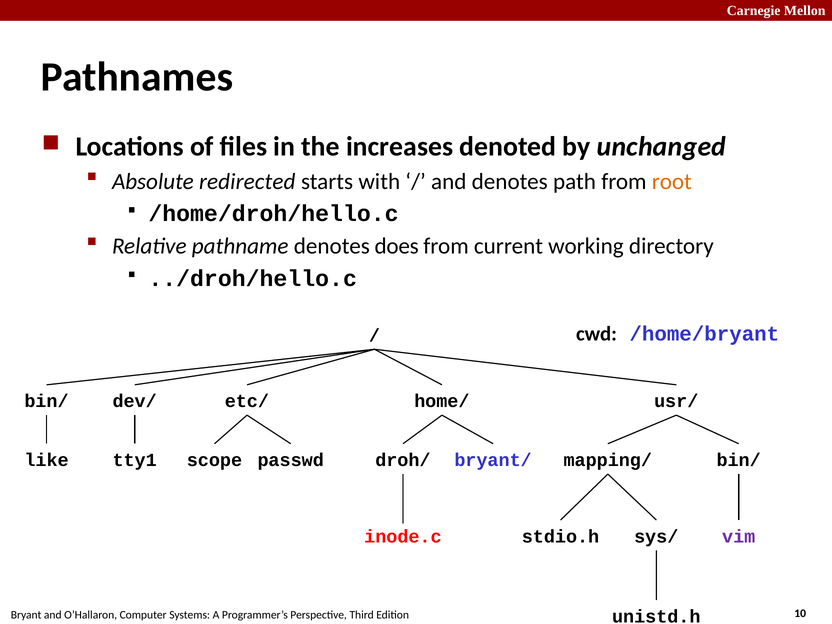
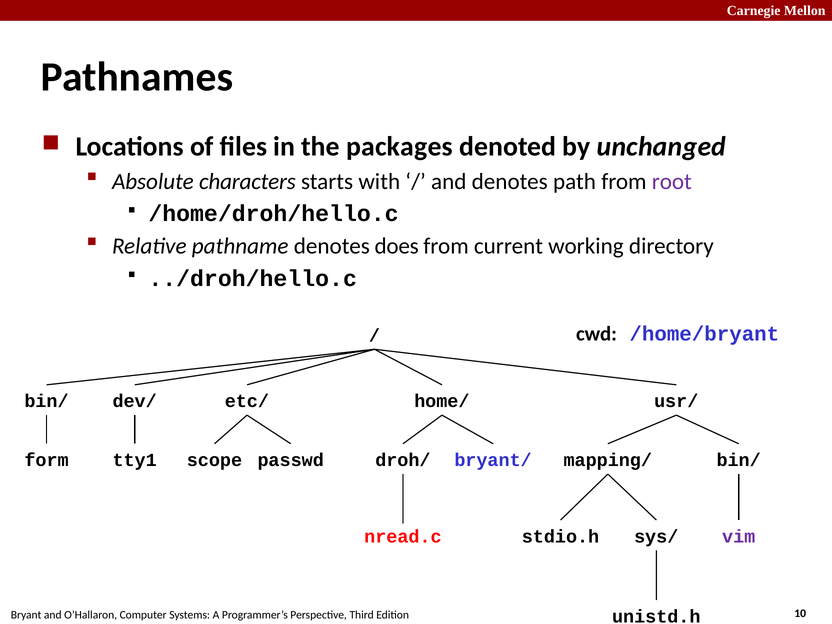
increases: increases -> packages (399, 147)
redirected: redirected -> characters (247, 182)
root colour: orange -> purple (672, 182)
like: like -> form (47, 460)
inode.c: inode.c -> nread.c (403, 536)
